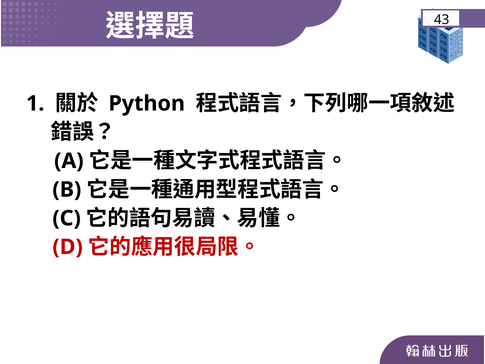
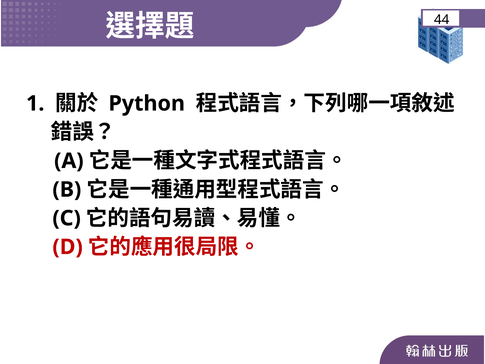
43: 43 -> 44 (442, 20)
